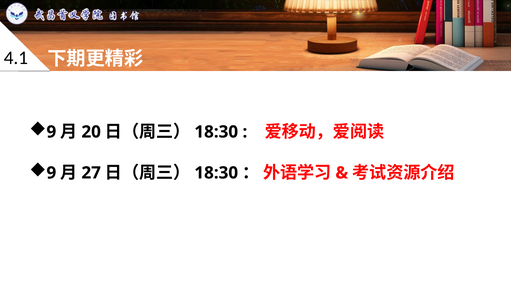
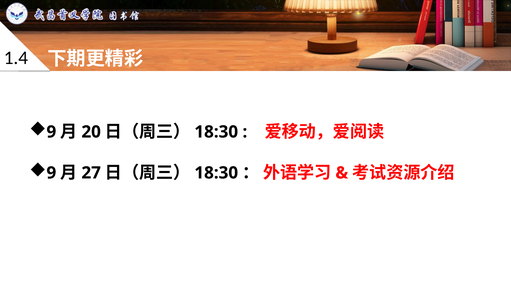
4.1: 4.1 -> 1.4 (16, 58)
